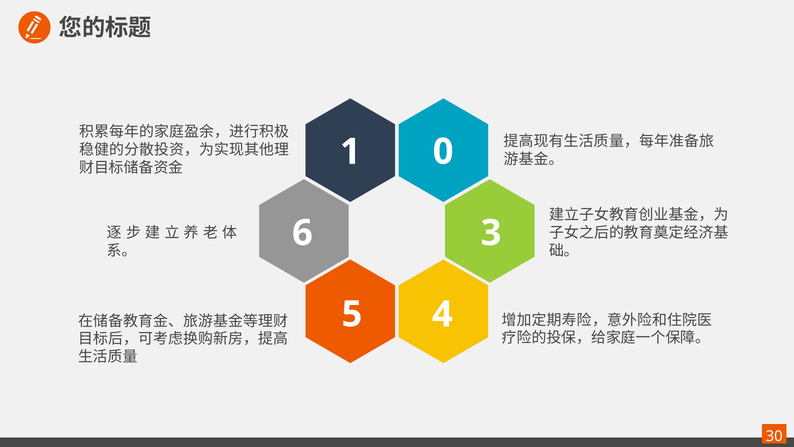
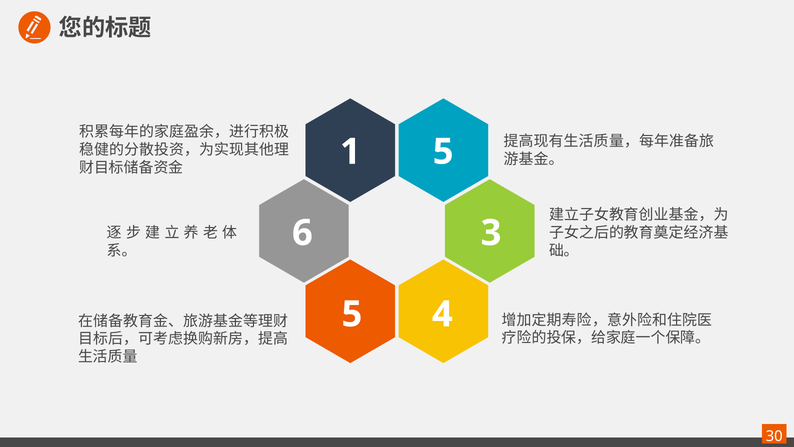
1 0: 0 -> 5 (443, 152)
